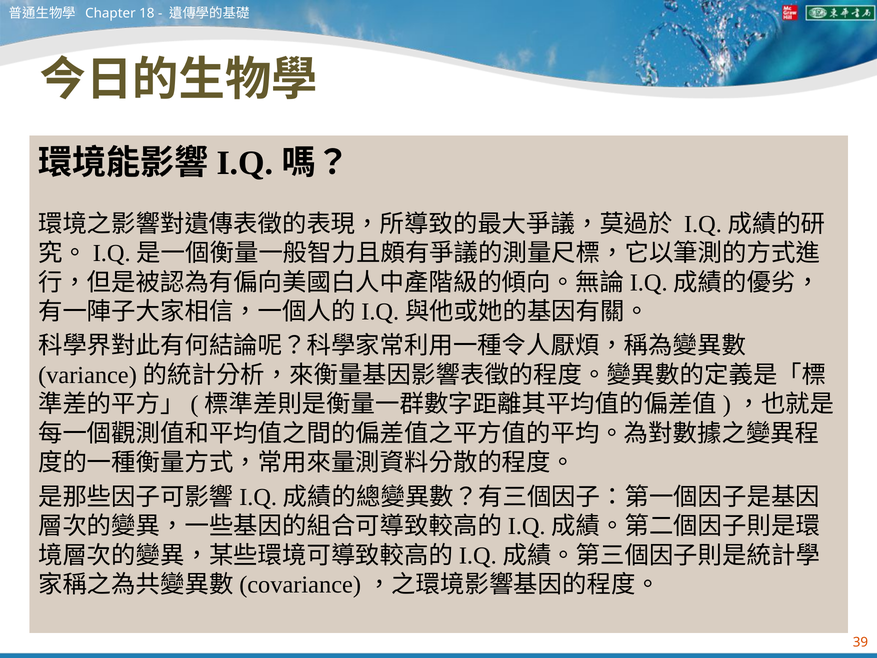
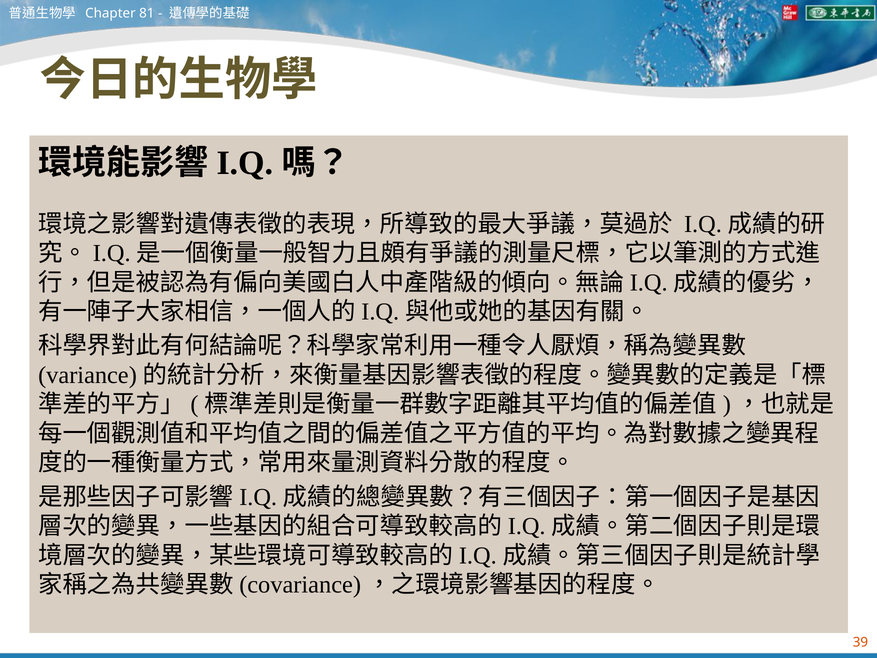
18: 18 -> 81 (147, 13)
